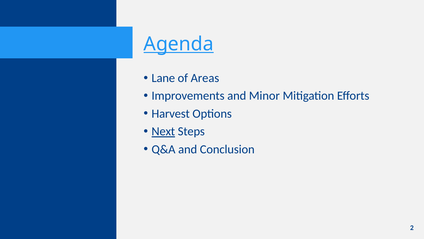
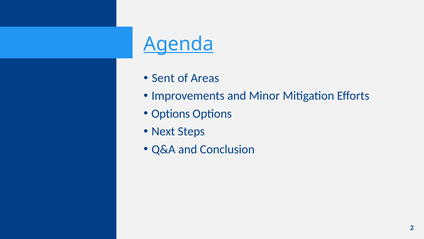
Lane: Lane -> Sent (163, 78)
Harvest: Harvest -> Options (171, 113)
Next underline: present -> none (163, 131)
